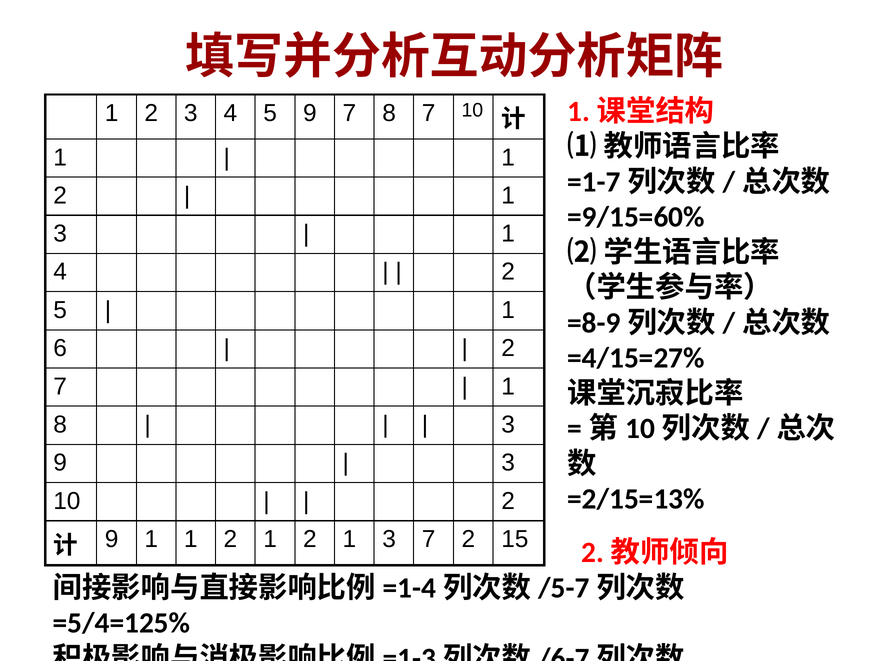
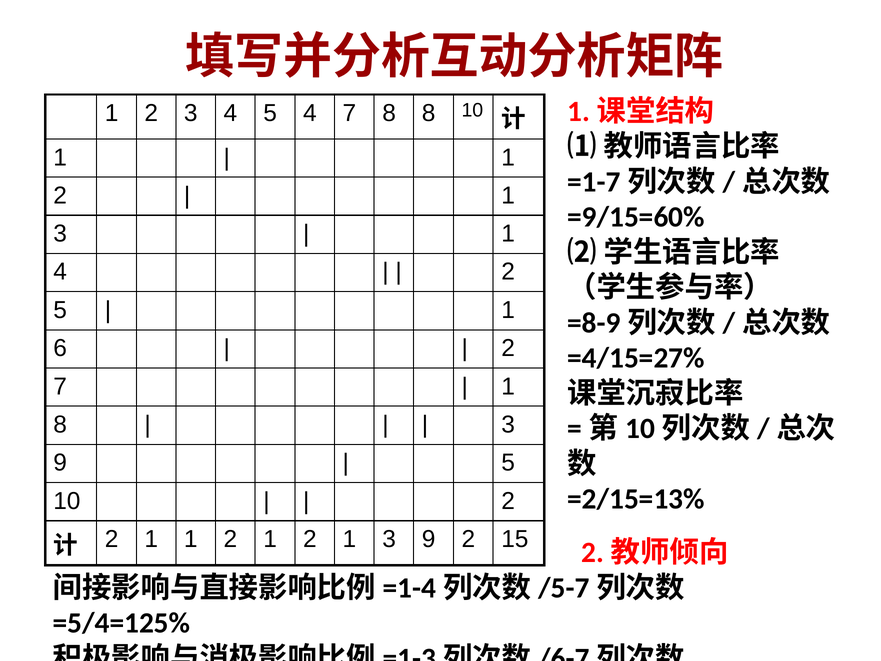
5 9: 9 -> 4 (310, 113)
8 7: 7 -> 8 (429, 113)
3: 3 -> 5 (508, 463)
9: 9 -> 2 (112, 539)
1 3 7: 7 -> 9 (429, 539)
